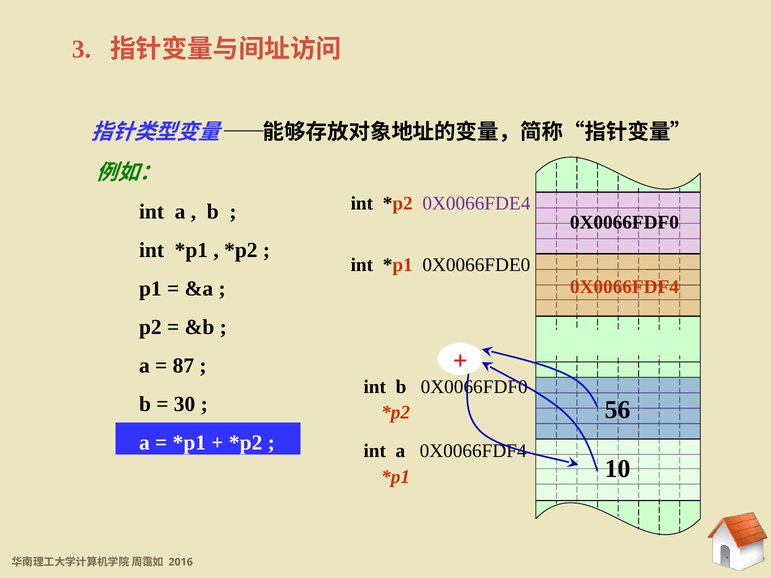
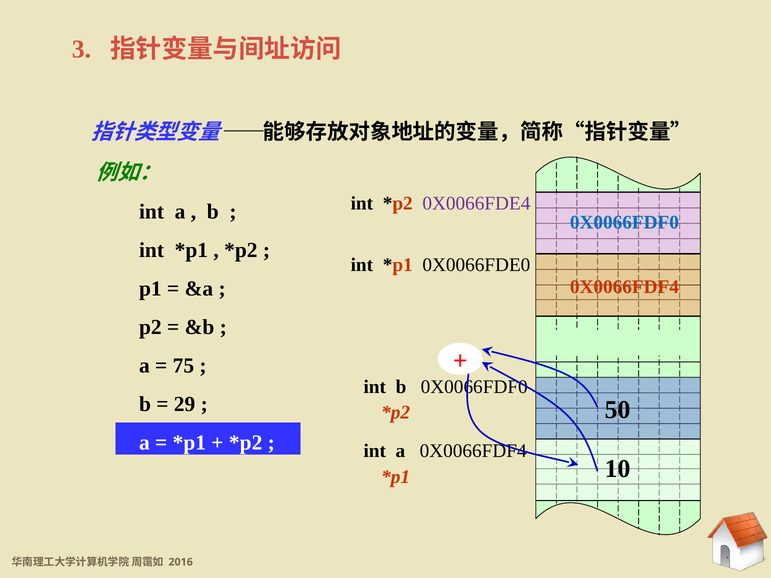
0X0066FDF0 colour: black -> blue (624, 223)
87: 87 -> 75 (183, 366)
30: 30 -> 29 (185, 404)
56: 56 -> 50 (618, 410)
